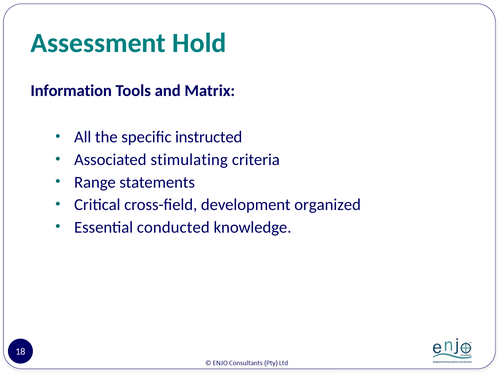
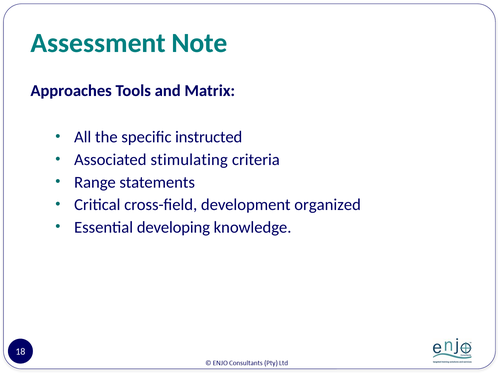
Hold: Hold -> Note (199, 43)
Information: Information -> Approaches (71, 91)
conducted: conducted -> developing (173, 227)
